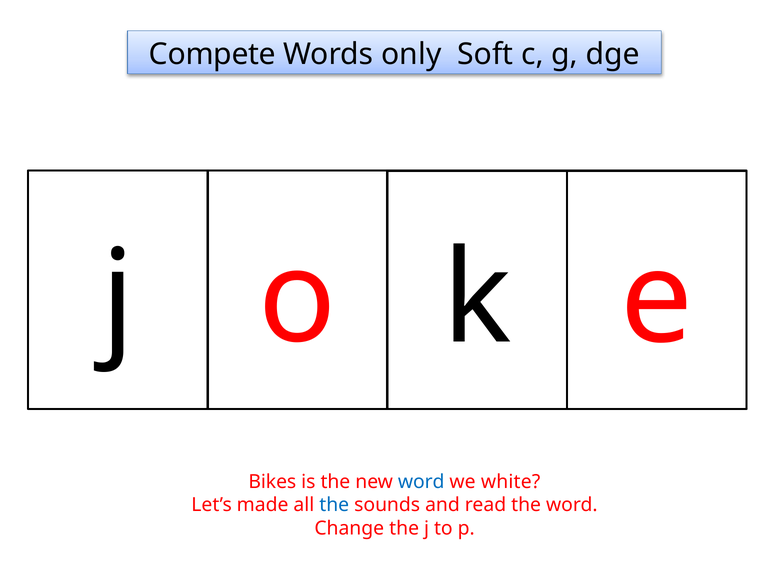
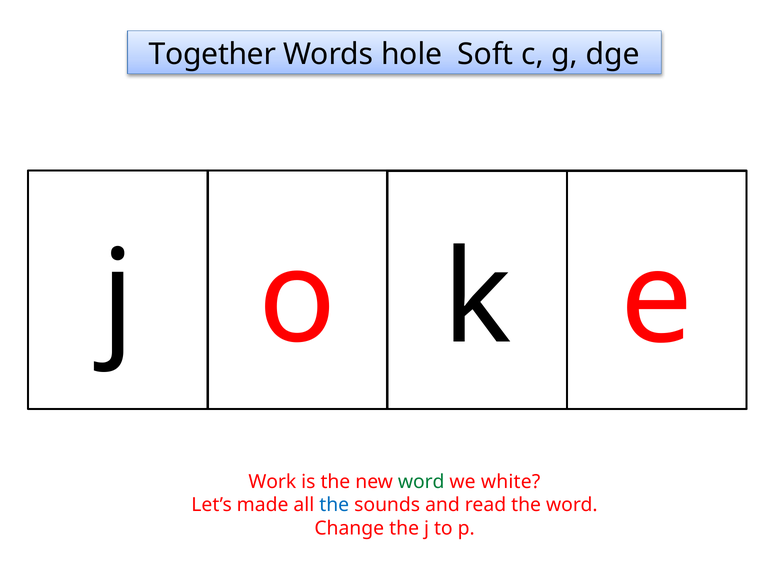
Compete: Compete -> Together (212, 54)
only: only -> hole (412, 54)
Bikes: Bikes -> Work (272, 481)
word colour: blue -> green (421, 481)
